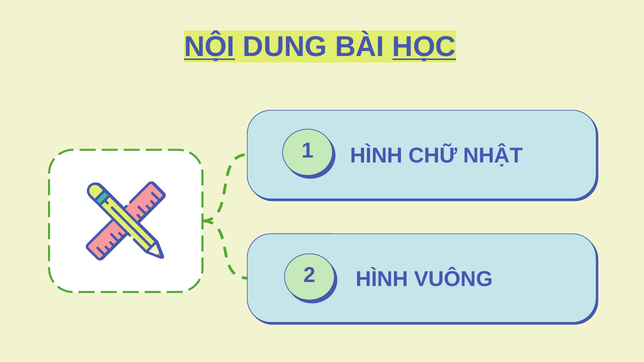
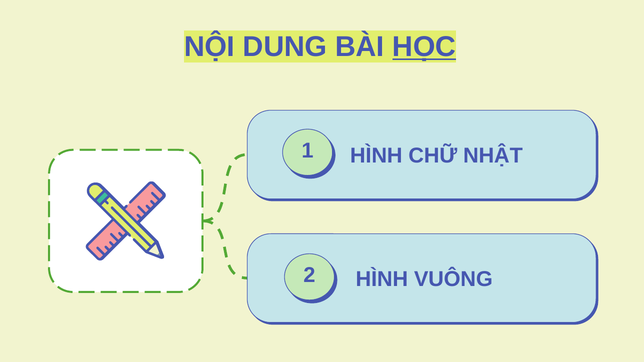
NỘI underline: present -> none (209, 47)
